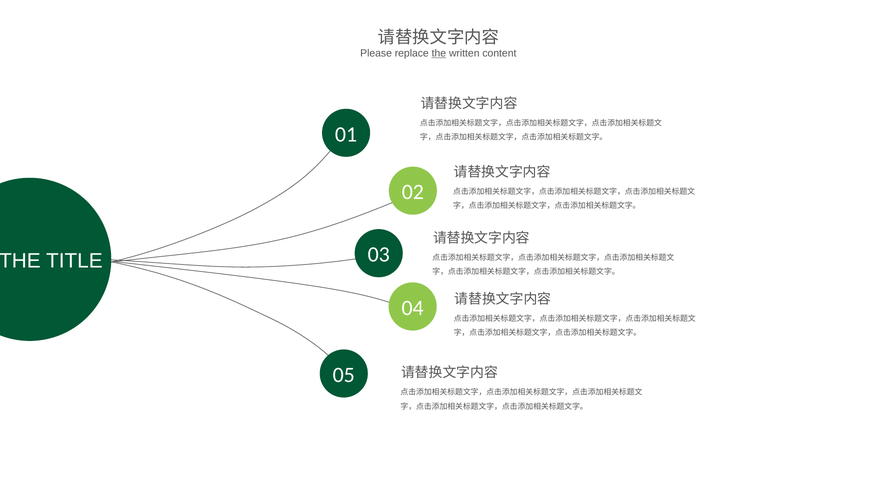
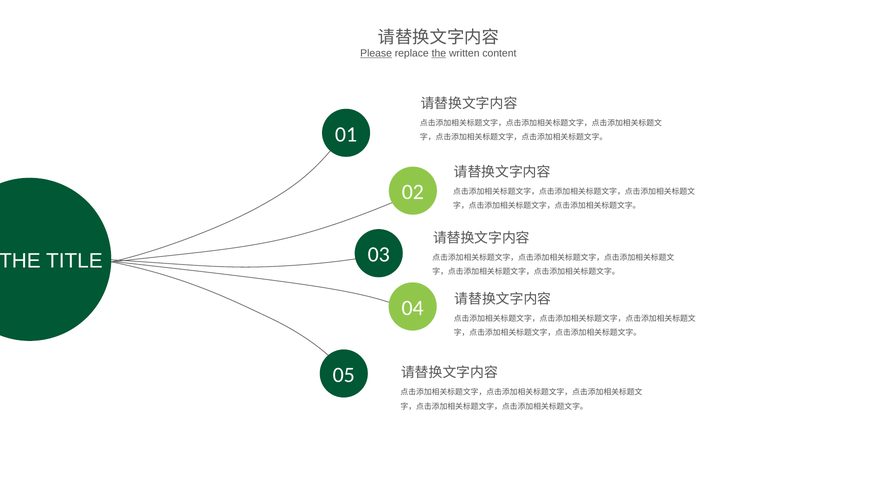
Please underline: none -> present (376, 53)
